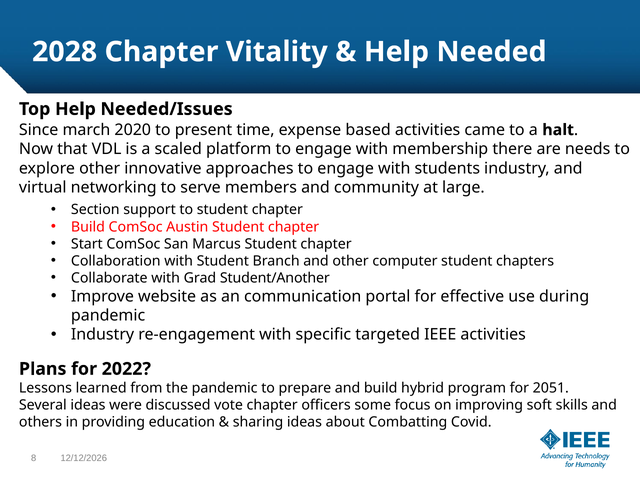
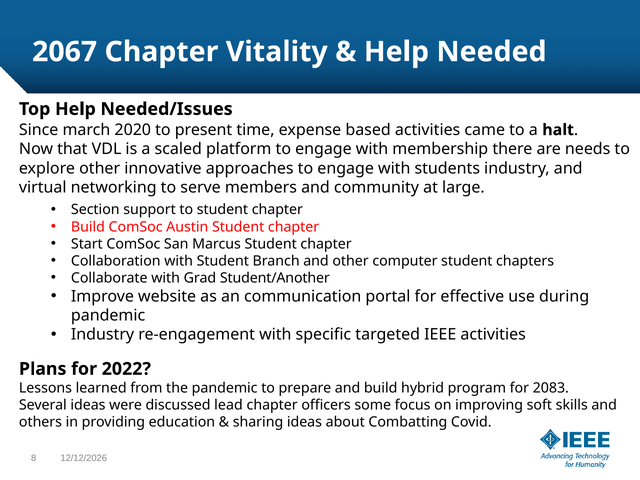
2028: 2028 -> 2067 (65, 52)
2051: 2051 -> 2083 (551, 388)
vote: vote -> lead (228, 405)
